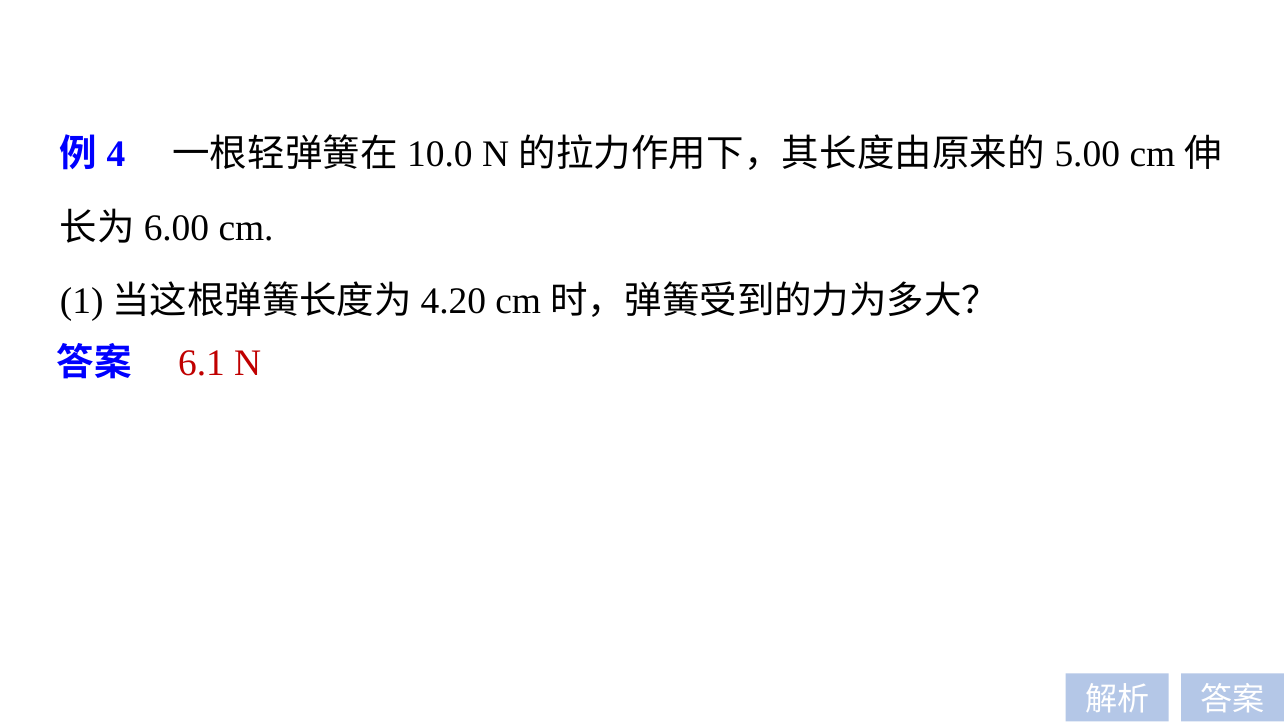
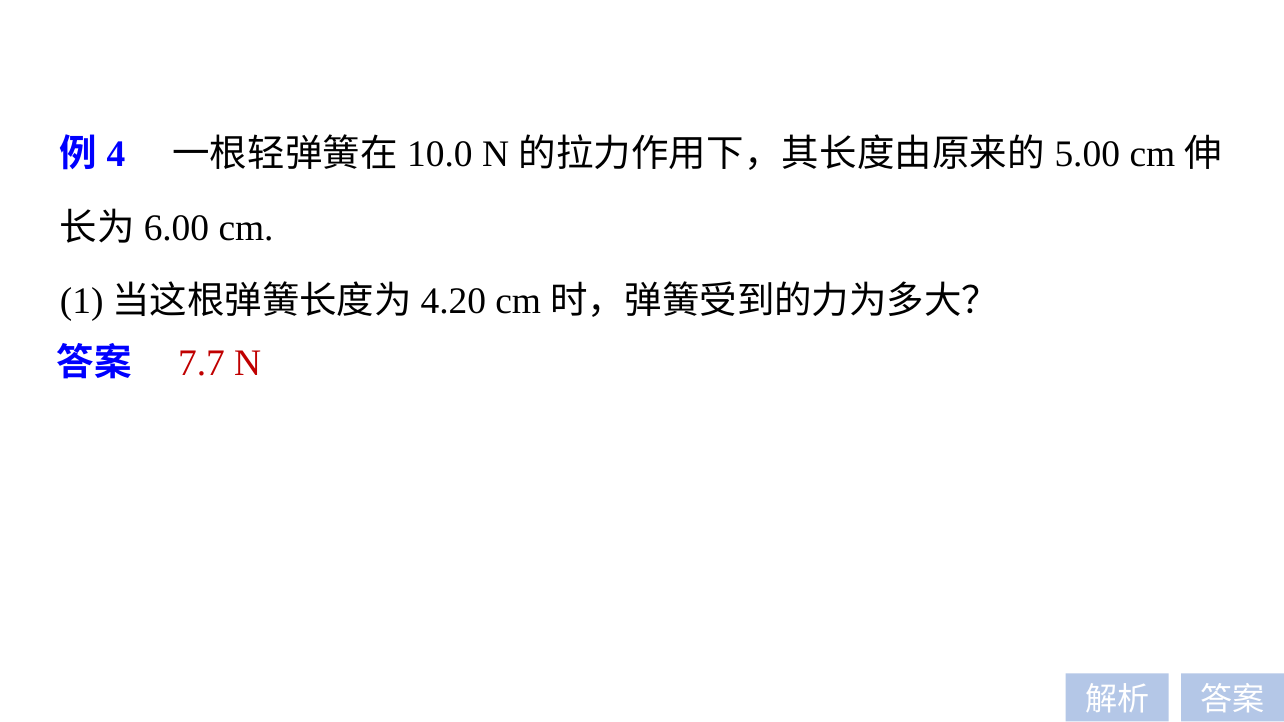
6.1: 6.1 -> 7.7 (202, 363)
